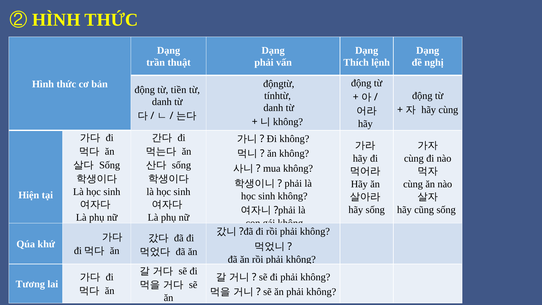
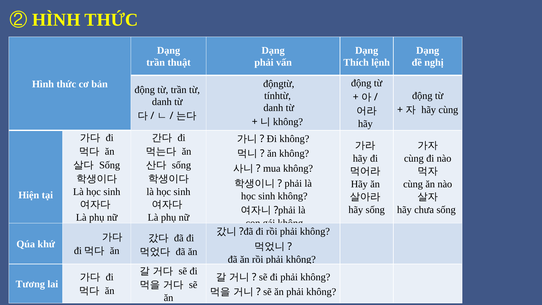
từ tiền: tiền -> trần (179, 90)
cũng: cũng -> chưa (424, 210)
